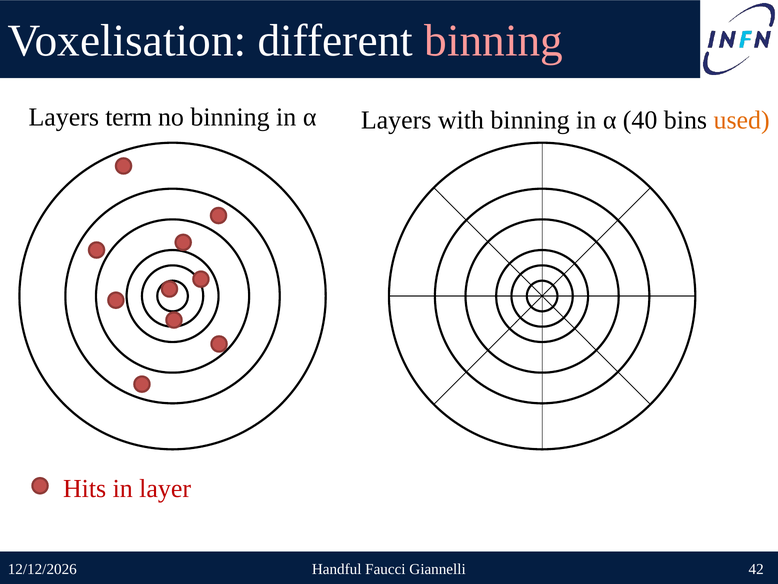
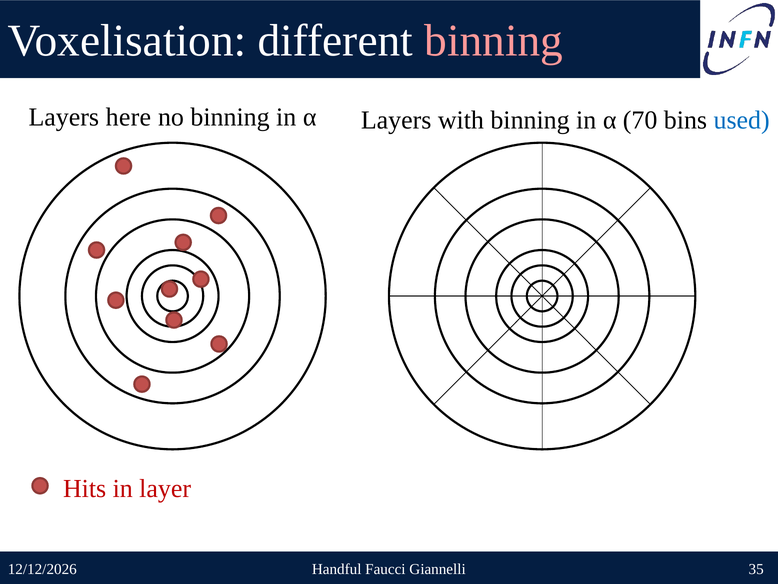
term: term -> here (128, 117)
40: 40 -> 70 (640, 120)
used colour: orange -> blue (742, 120)
42: 42 -> 35 (756, 569)
